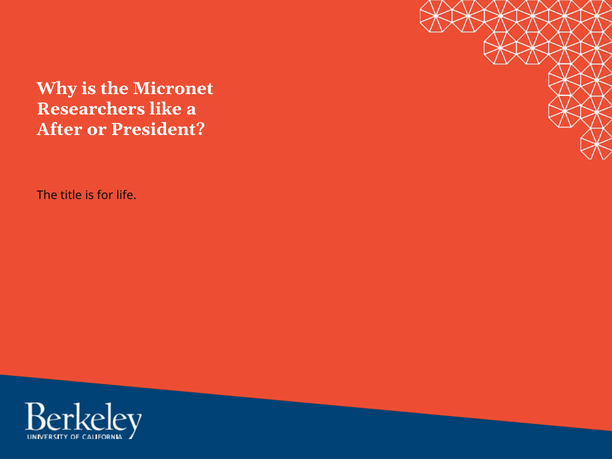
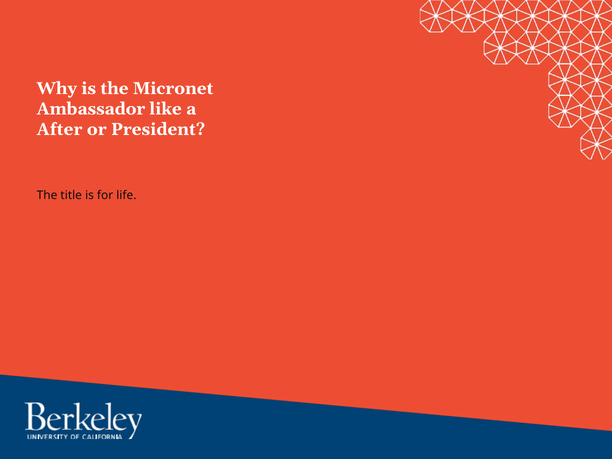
Researchers: Researchers -> Ambassador (91, 109)
